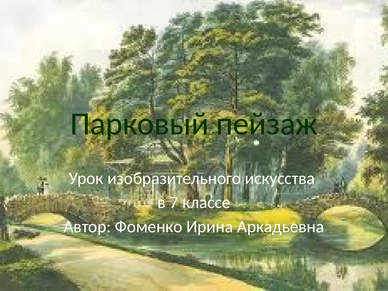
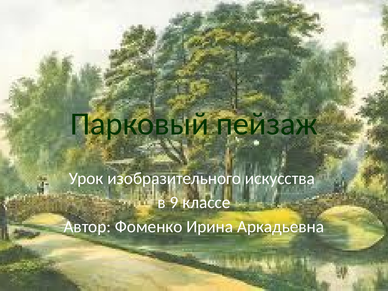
7: 7 -> 9 (174, 203)
